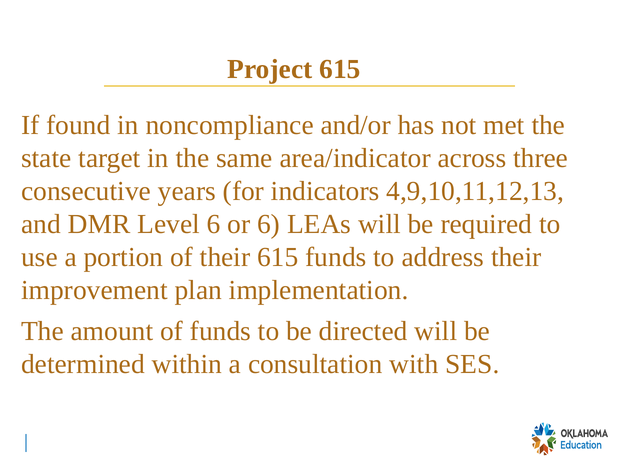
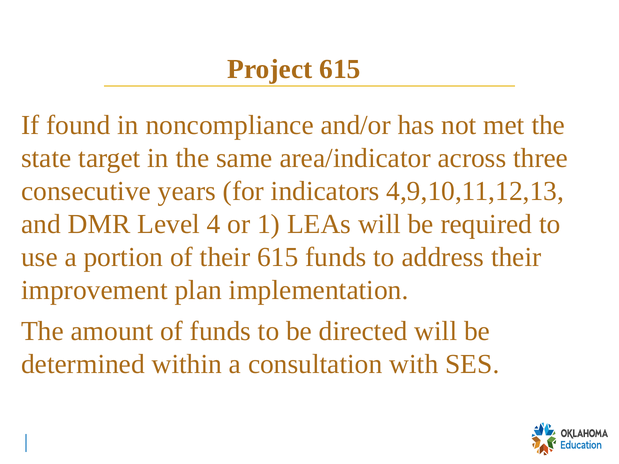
Level 6: 6 -> 4 (214, 224)
or 6: 6 -> 1 (269, 224)
